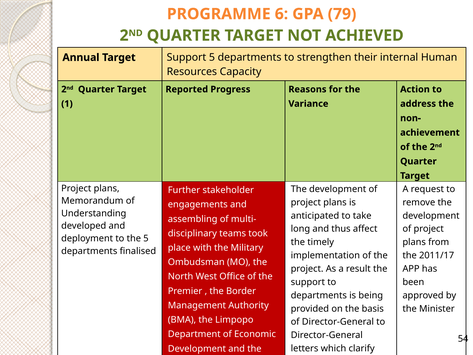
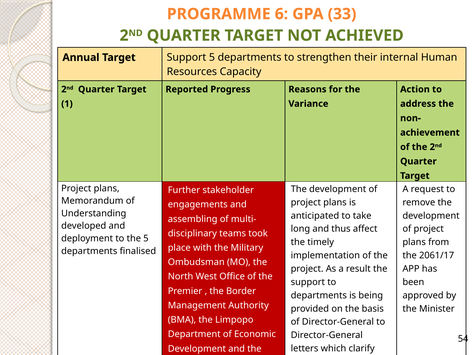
79: 79 -> 33 (342, 14)
2011/17: 2011/17 -> 2061/17 (437, 255)
